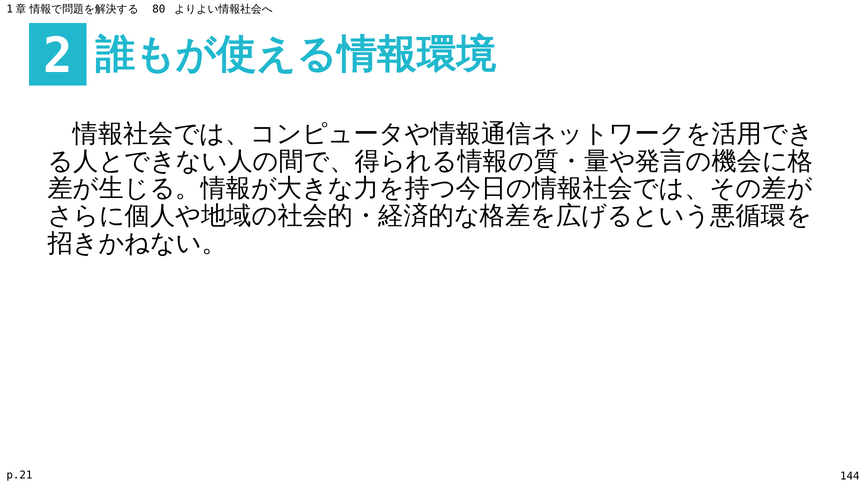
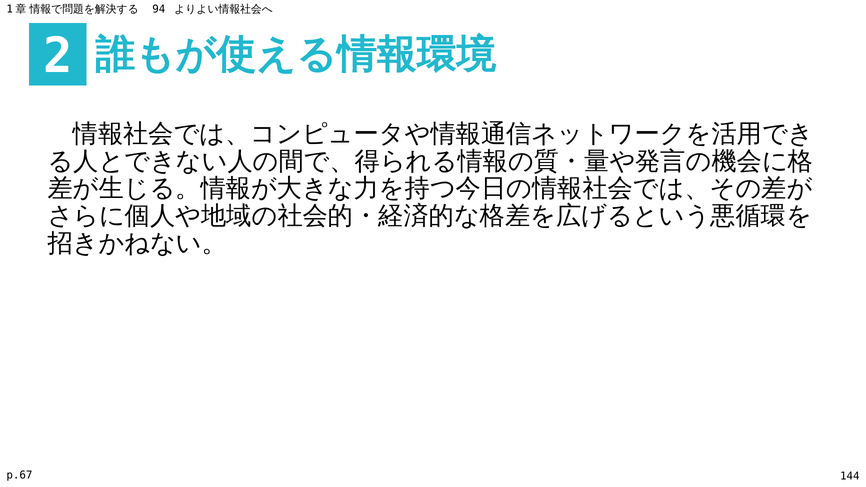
80: 80 -> 94 (159, 9)
p.21: p.21 -> p.67 (19, 475)
